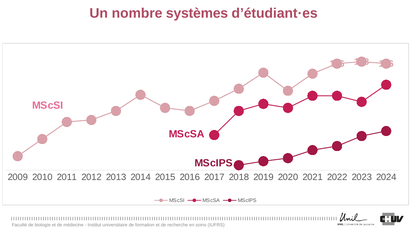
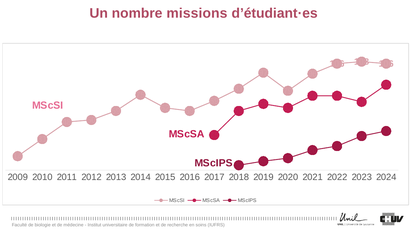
systèmes: systèmes -> missions (197, 13)
